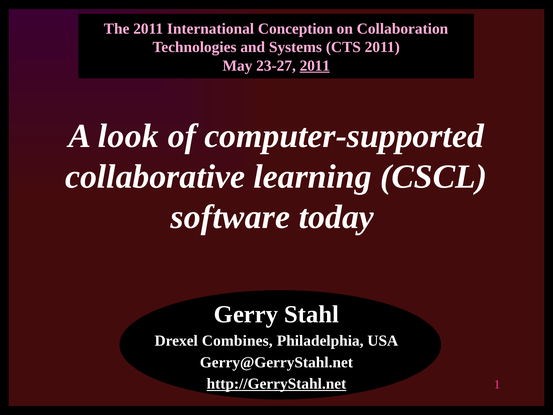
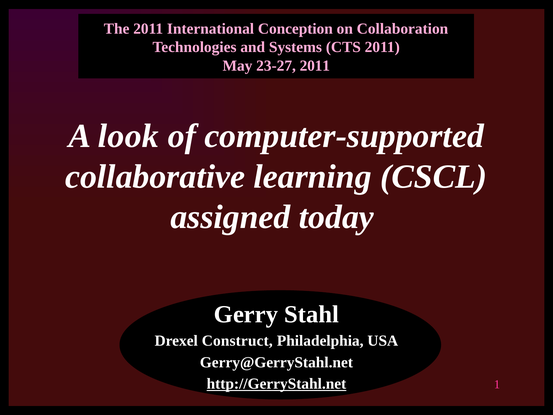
2011 underline: present -> none (315, 66)
software: software -> assigned (230, 217)
Combines: Combines -> Construct (237, 341)
